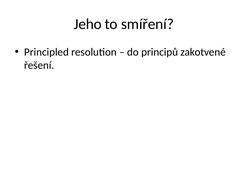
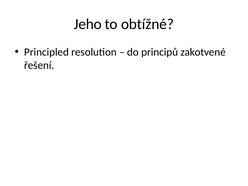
smíření: smíření -> obtížné (147, 24)
